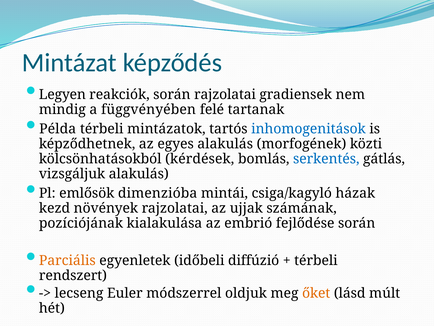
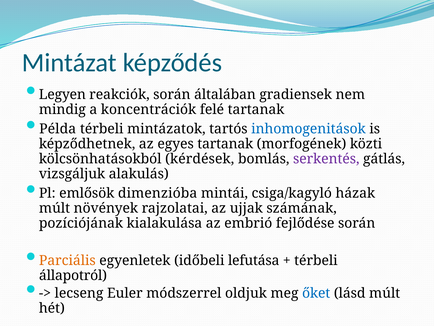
során rajzolatai: rajzolatai -> általában (225, 94)
függvényében: függvényében -> koncentrációk (149, 109)
egyes alakulás: alakulás -> tartanak (225, 144)
serkentés colour: blue -> purple (326, 159)
kezd: kezd -> múlt (55, 208)
diffúzió: diffúzió -> lefutása (254, 260)
rendszert: rendszert -> állapotról (73, 275)
őket colour: orange -> blue (316, 293)
